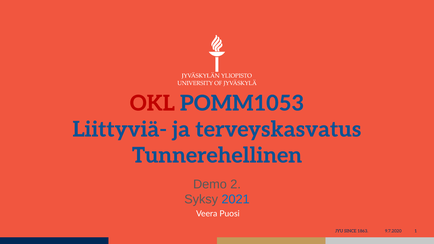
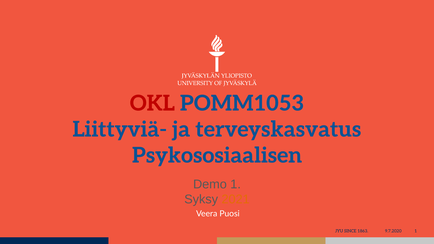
Tunnerehellinen: Tunnerehellinen -> Psykososiaalisen (217, 155)
Demo 2: 2 -> 1 (236, 184)
2021 colour: blue -> orange (236, 200)
